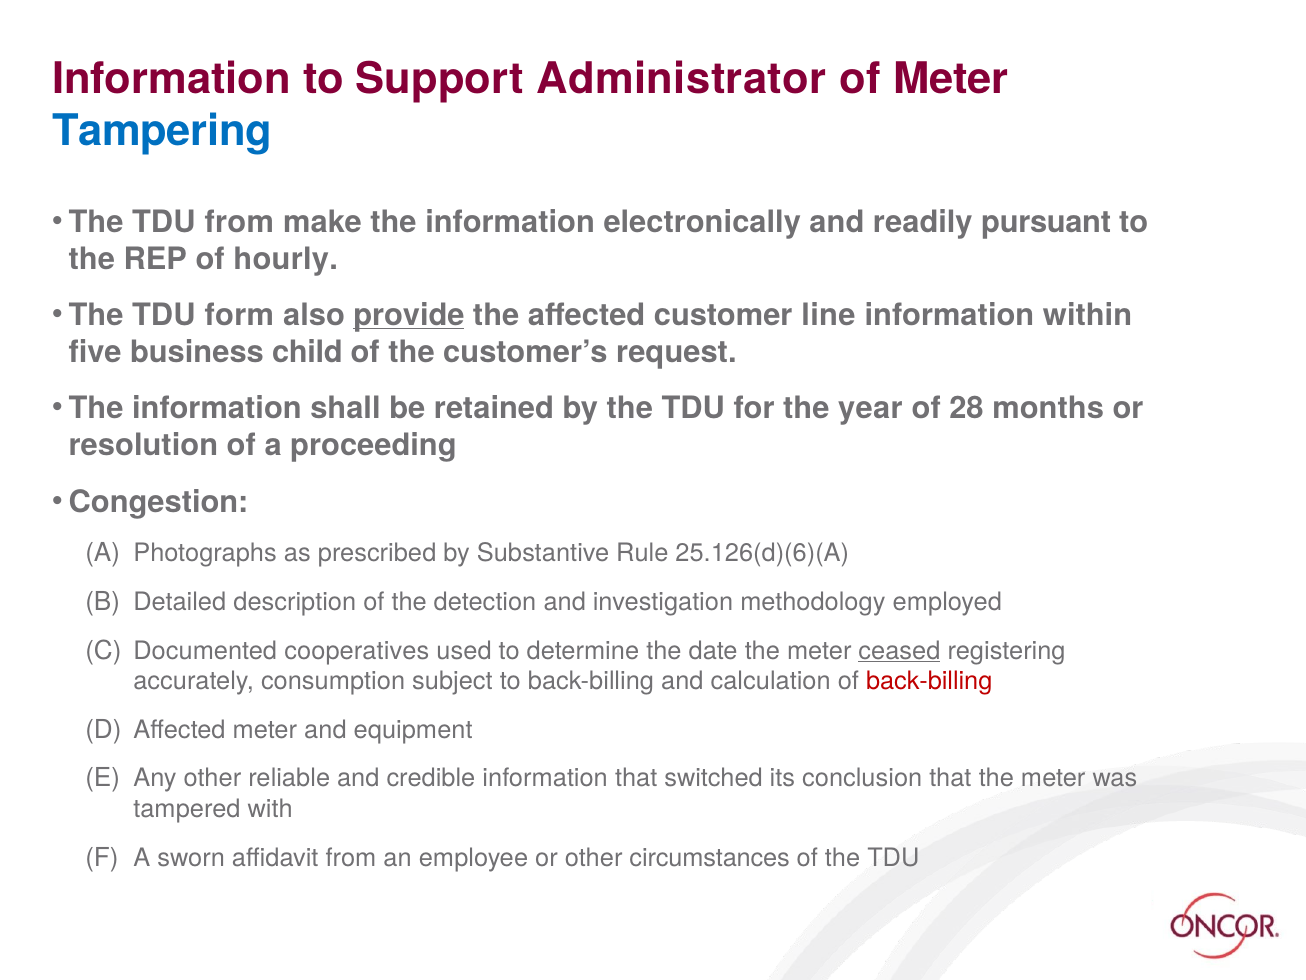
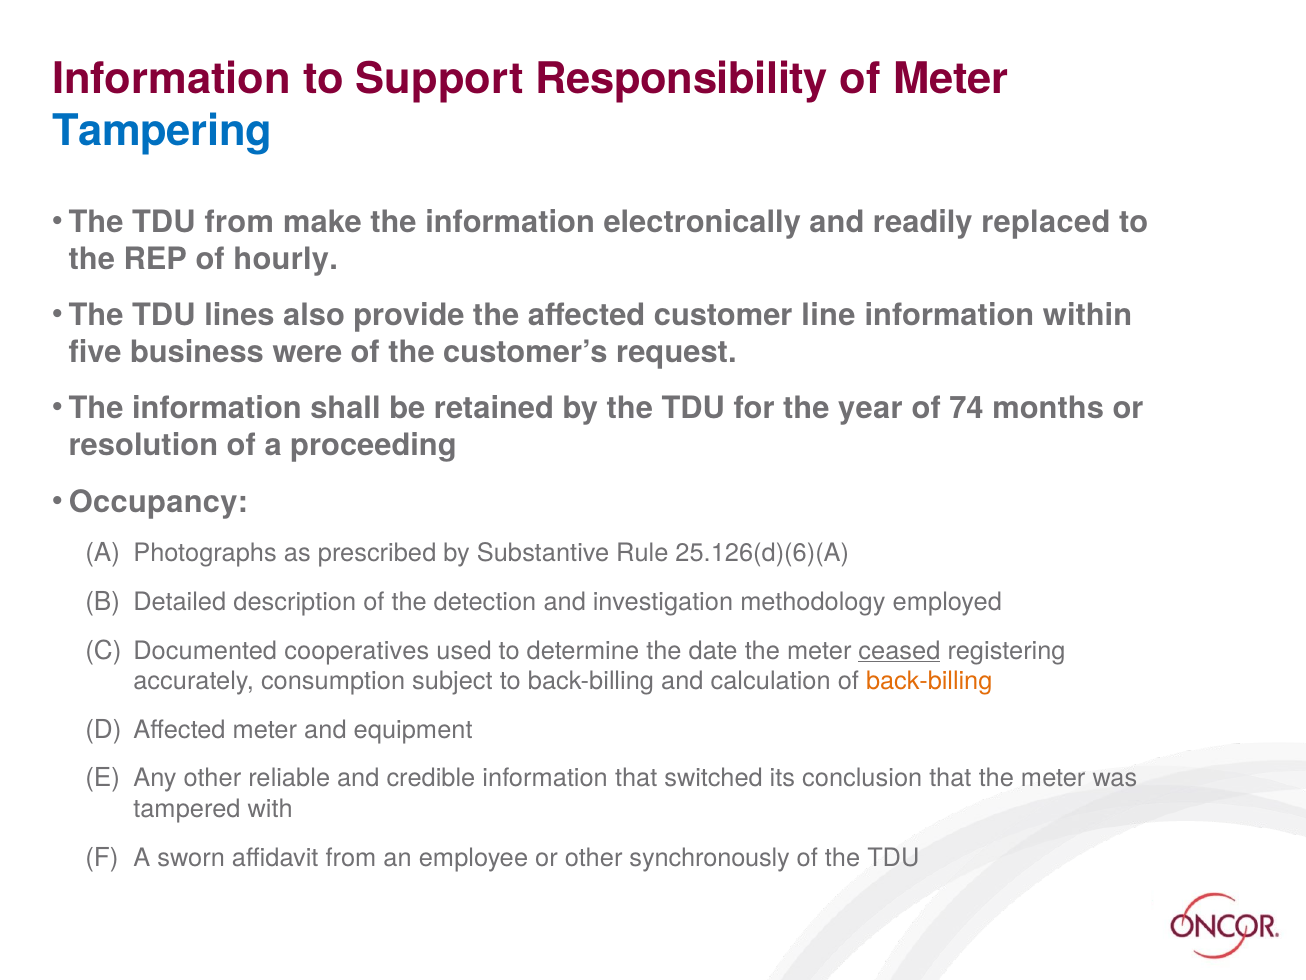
Administrator: Administrator -> Responsibility (682, 79)
pursuant: pursuant -> replaced (1046, 222)
form: form -> lines (239, 315)
provide underline: present -> none (409, 315)
child: child -> were (307, 352)
28: 28 -> 74 (966, 408)
Congestion: Congestion -> Occupancy (158, 502)
back-billing colour: red -> orange (929, 681)
circumstances: circumstances -> synchronously (710, 857)
